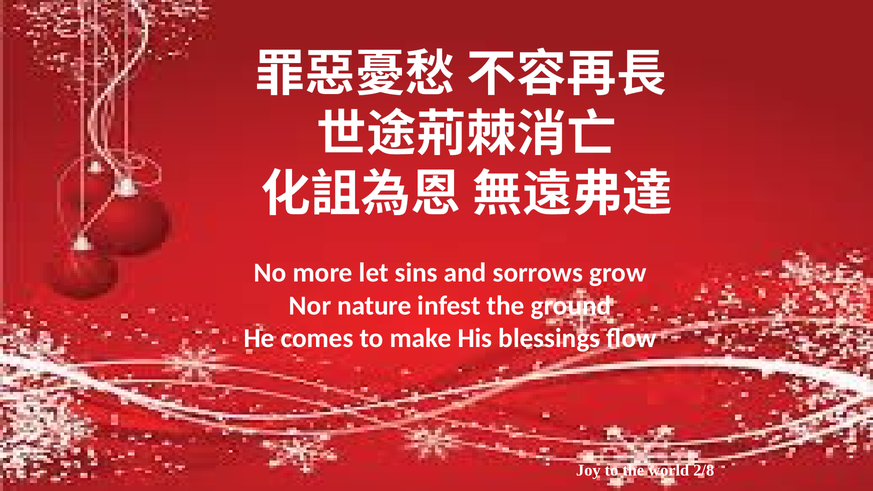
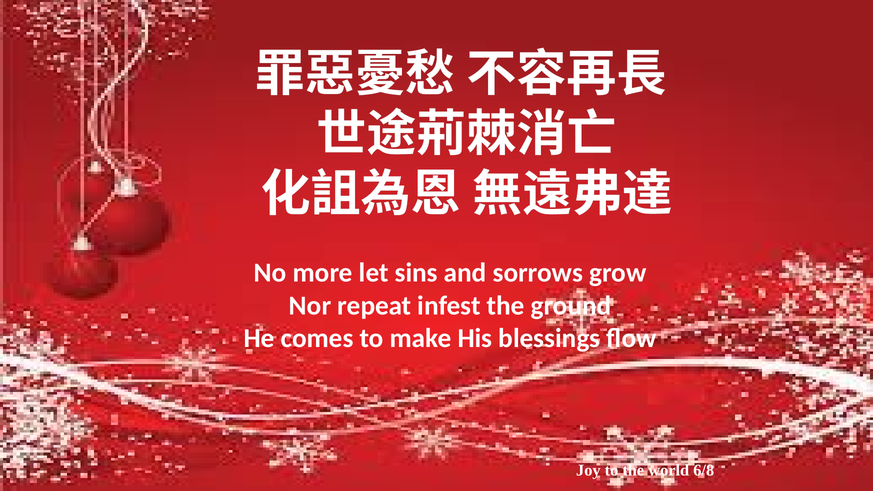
nature: nature -> repeat (374, 306)
2/8: 2/8 -> 6/8 (704, 471)
